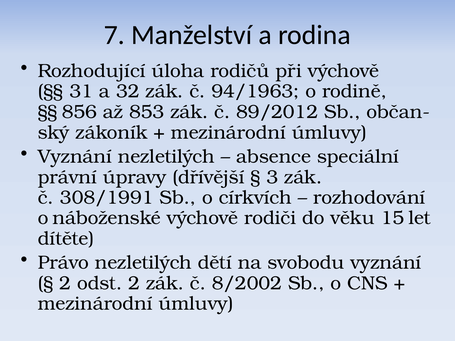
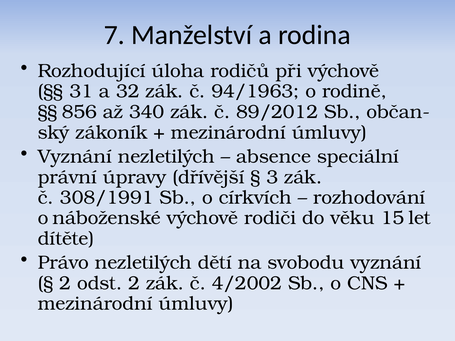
853: 853 -> 340 (147, 112)
8/2002: 8/2002 -> 4/2002 (247, 283)
